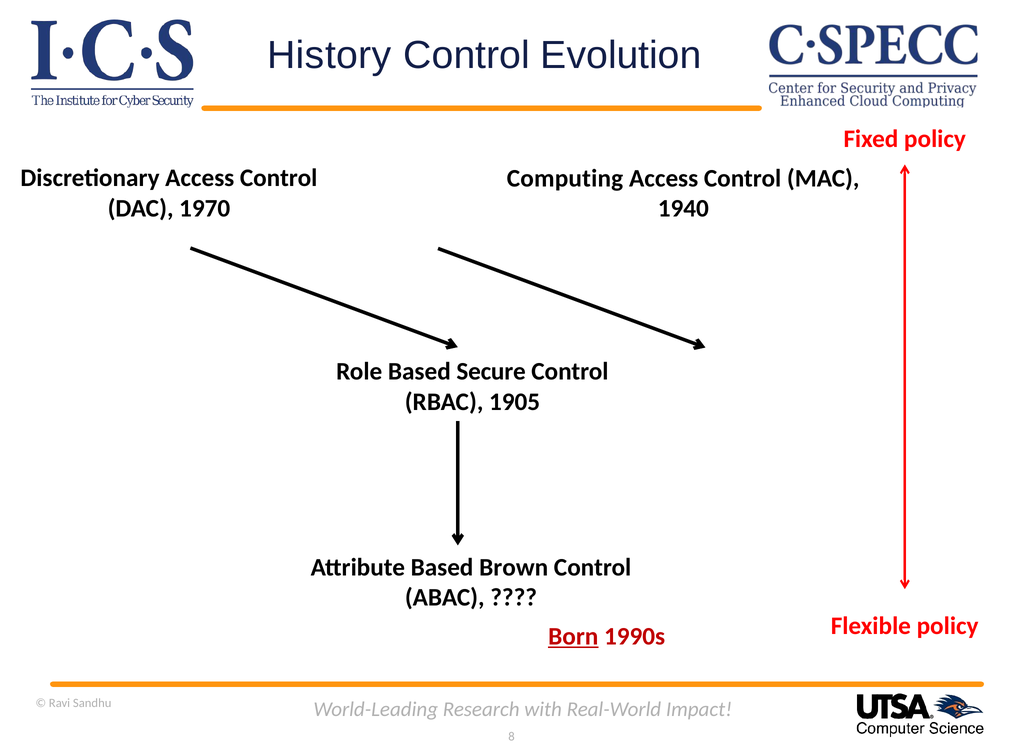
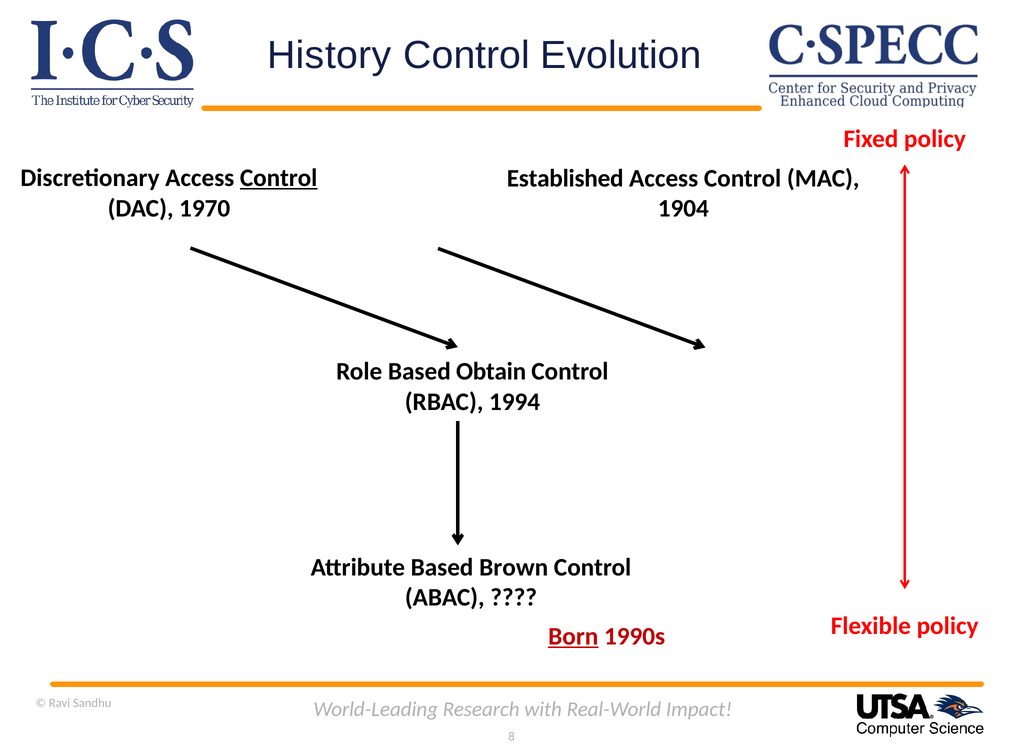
Control underline: none -> present (279, 178)
Computing: Computing -> Established (565, 179)
1940: 1940 -> 1904 (683, 209)
Secure: Secure -> Obtain (491, 372)
1905: 1905 -> 1994 (515, 402)
